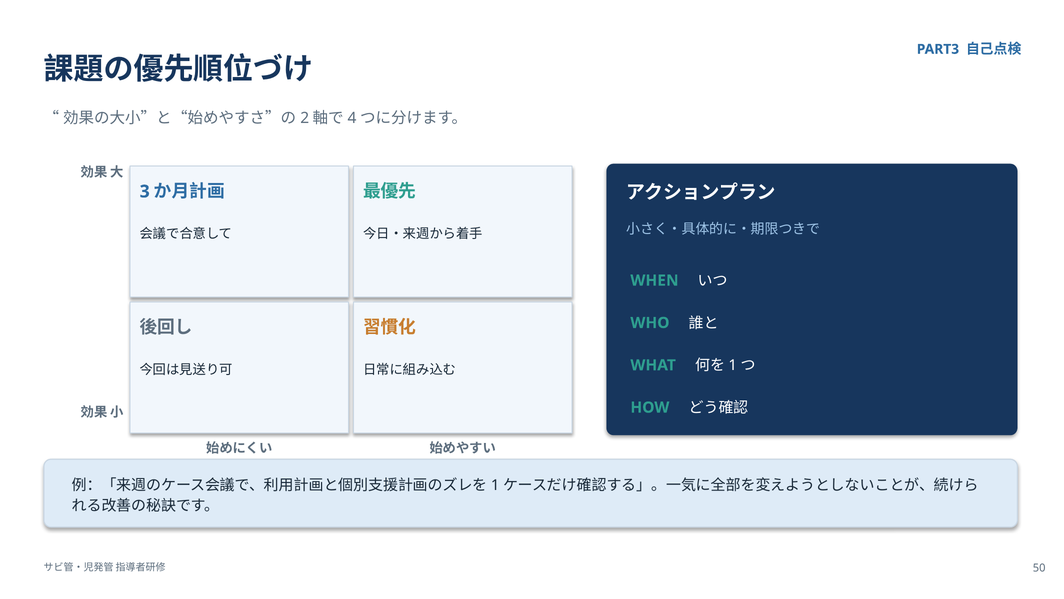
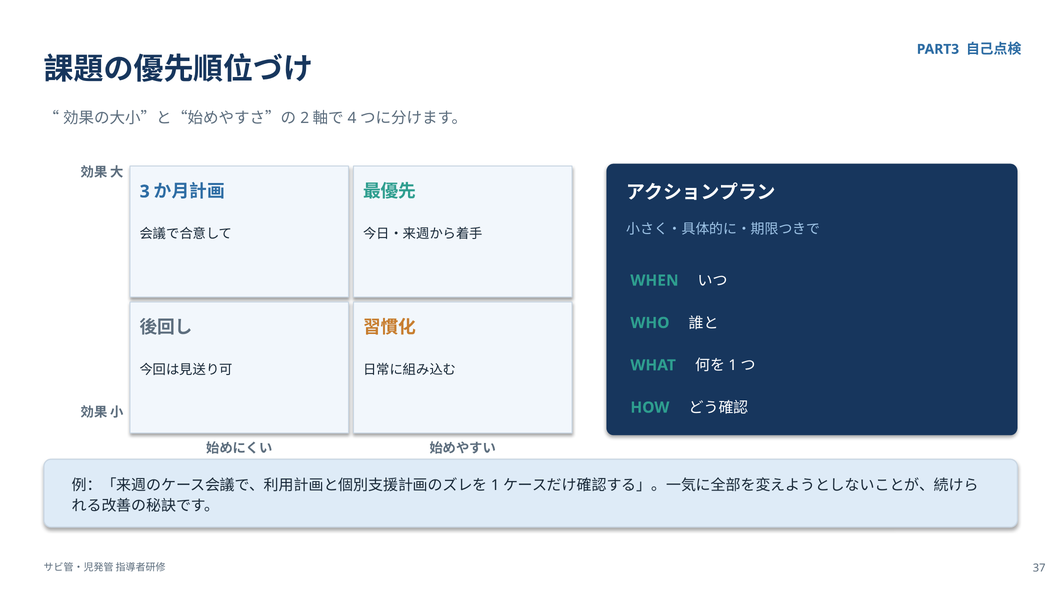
50: 50 -> 37 (1039, 568)
